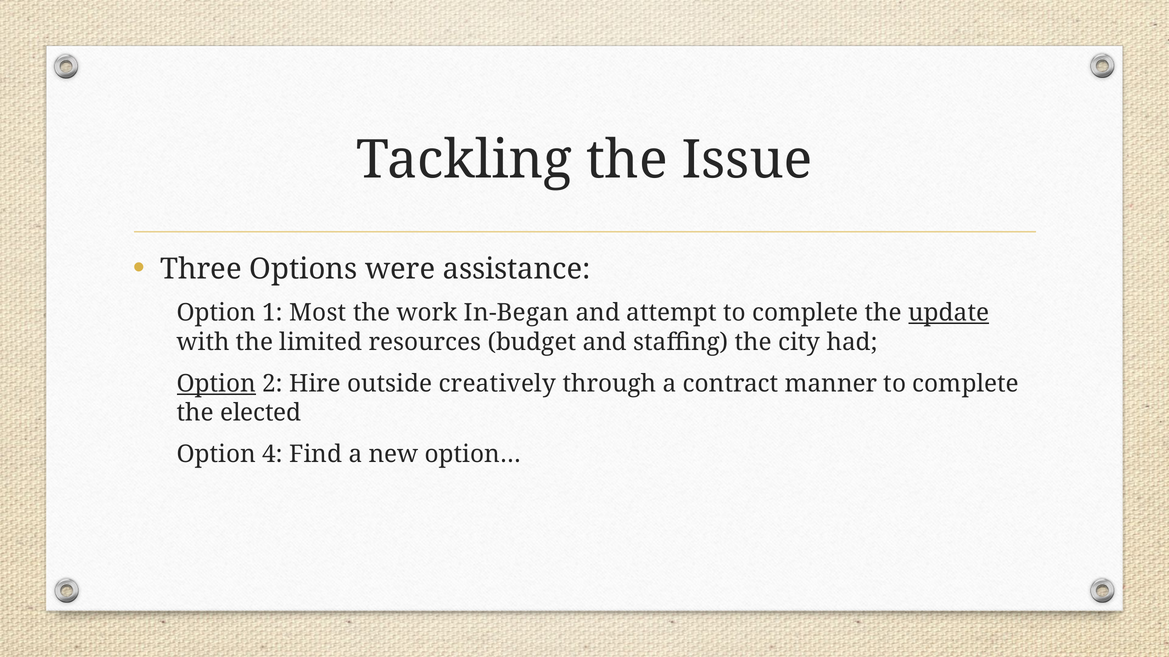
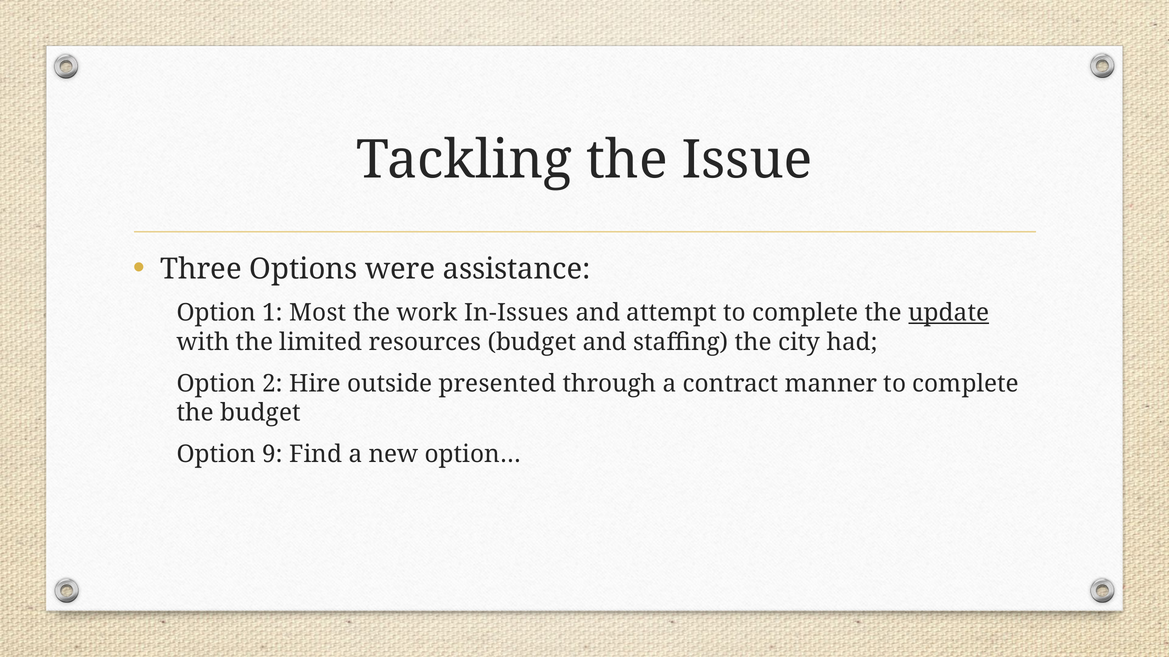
In-Began: In-Began -> In-Issues (516, 313)
Option underline: present -> none (216, 384)
creatively: creatively -> presented (497, 384)
the elected: elected -> budget (261, 413)
4: 4 -> 9 (273, 455)
